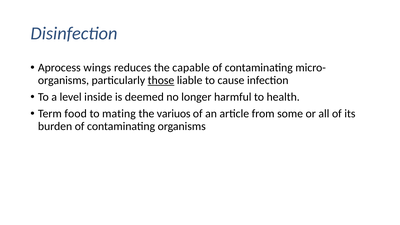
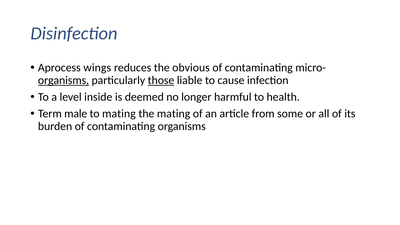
capable: capable -> obvious (191, 68)
organisms underline: none -> present (64, 80)
food: food -> male (76, 114)
the variuos: variuos -> mating (174, 114)
